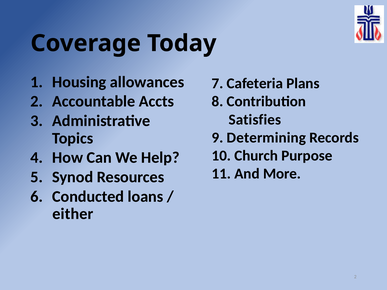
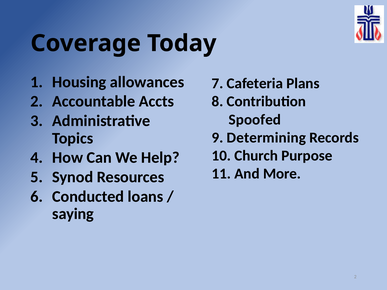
Satisfies: Satisfies -> Spoofed (255, 120)
either: either -> saying (73, 214)
